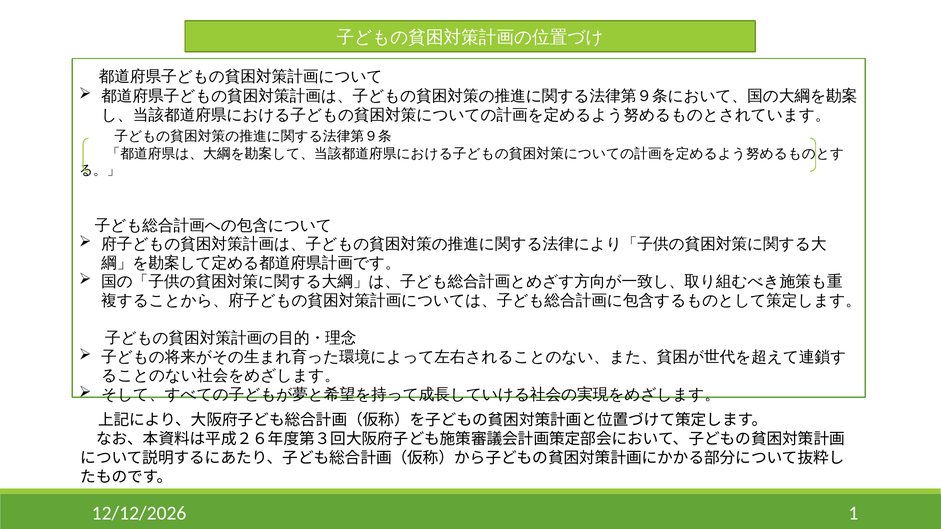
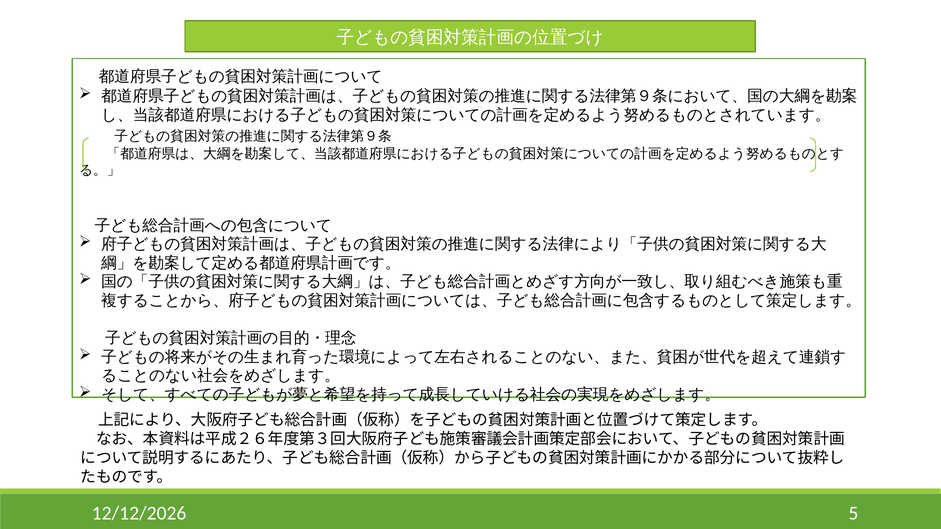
1: 1 -> 5 (853, 514)
